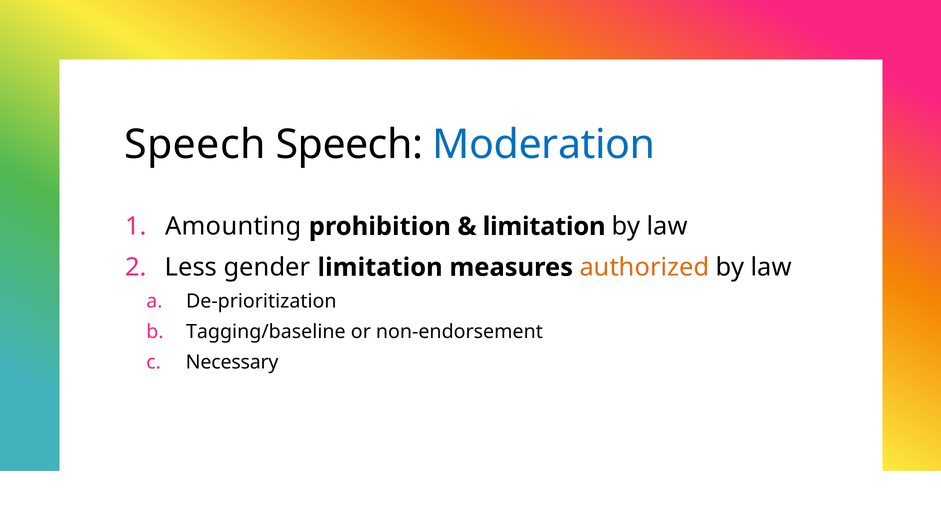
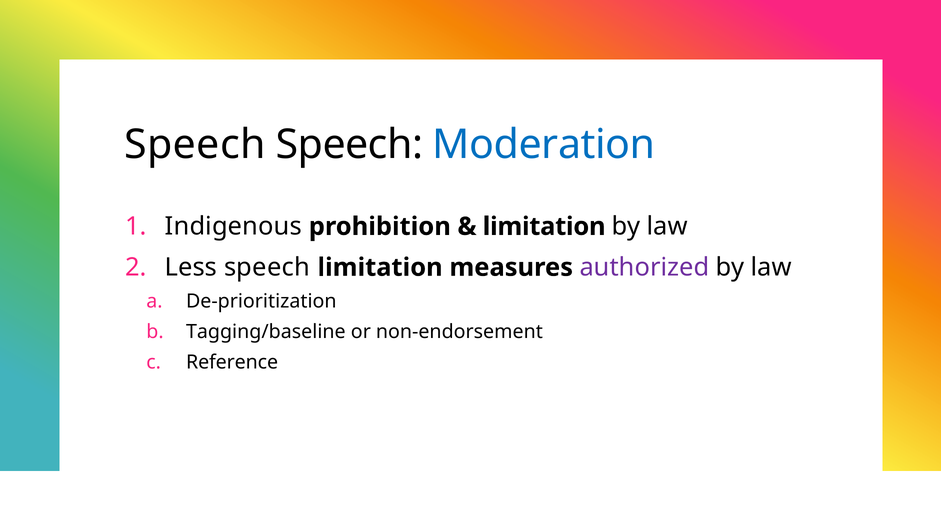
Amounting: Amounting -> Indigenous (233, 227)
Less gender: gender -> speech (267, 268)
authorized colour: orange -> purple (644, 268)
Necessary: Necessary -> Reference (232, 362)
